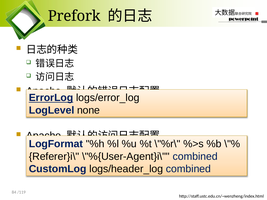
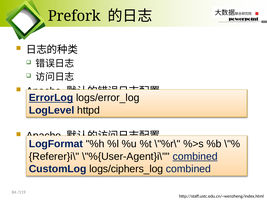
none: none -> httpd (89, 110)
combined underline: none -> present (195, 157)
logs/header_log: logs/header_log -> logs/ciphers_log (126, 169)
